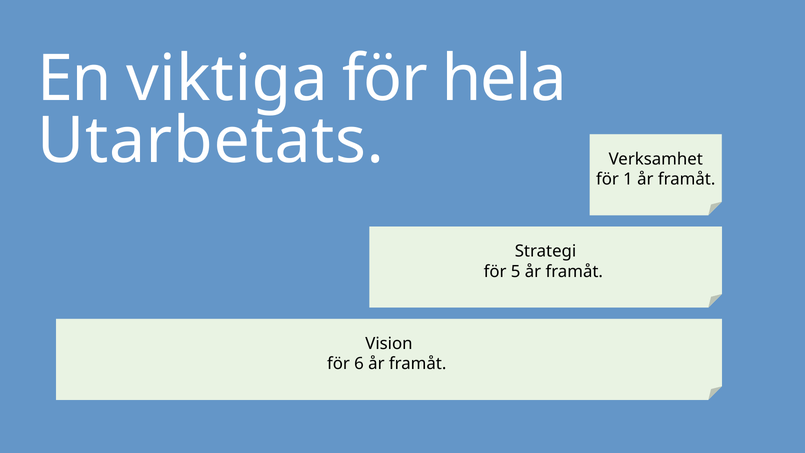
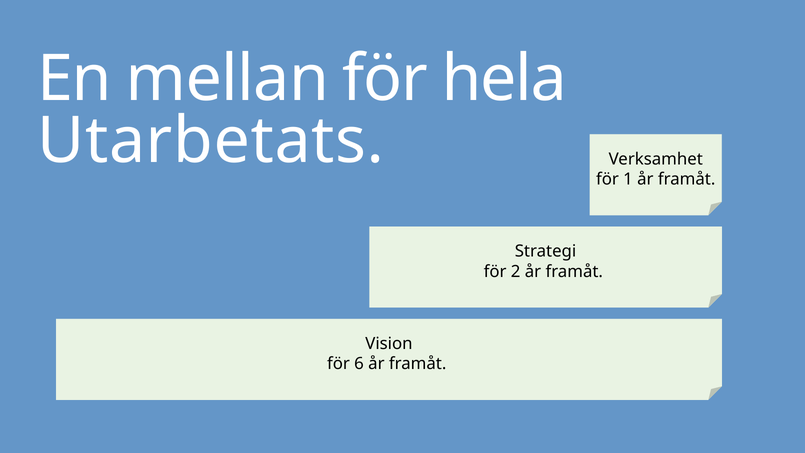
viktiga: viktiga -> mellan (227, 79)
5: 5 -> 2 (516, 271)
